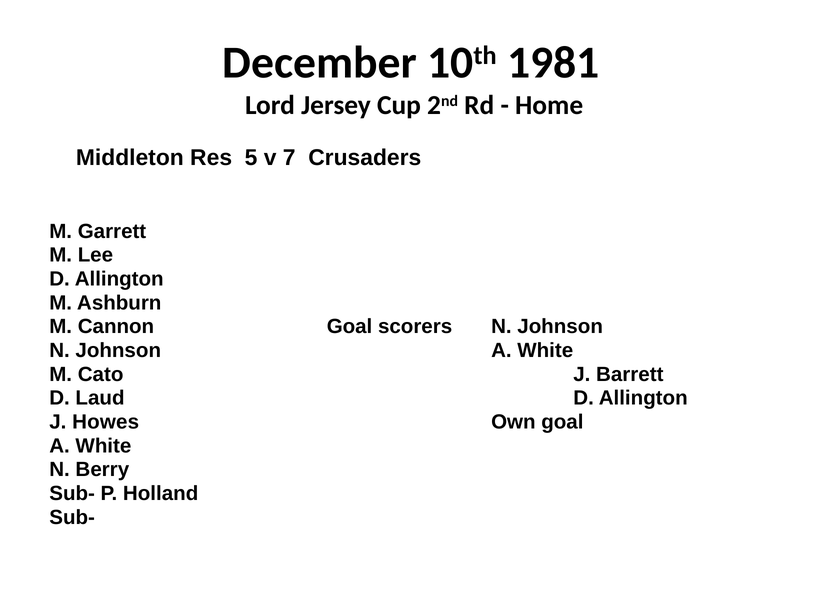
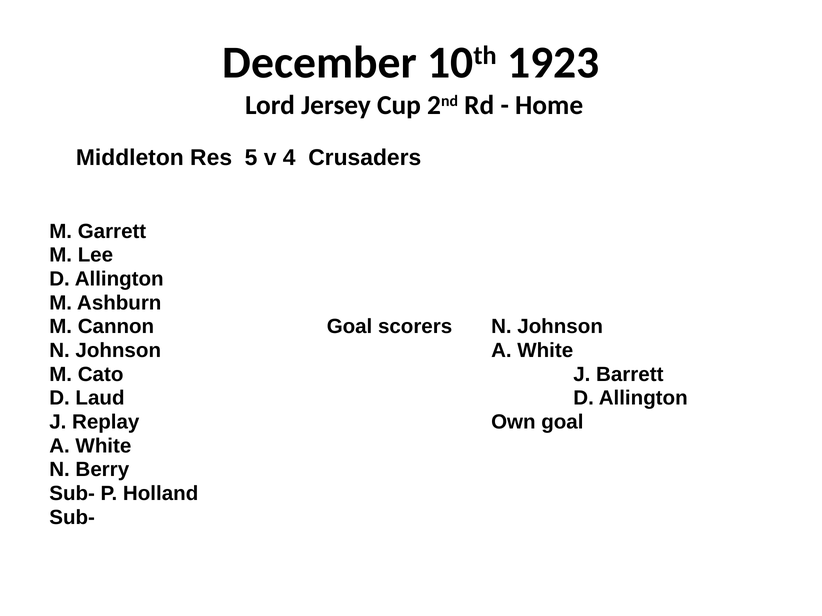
1981: 1981 -> 1923 (553, 63)
7: 7 -> 4 (289, 158)
Howes: Howes -> Replay (106, 422)
